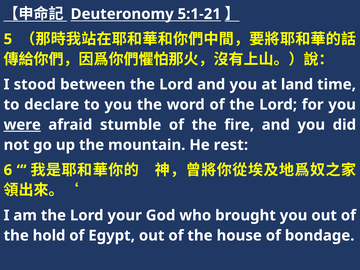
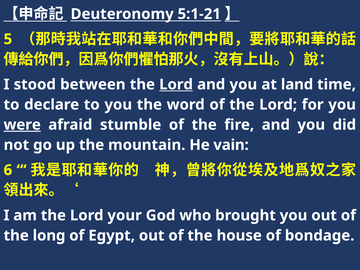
Lord underline: none -> present (176, 84)
rest: rest -> vain (231, 145)
hold: hold -> long (49, 236)
